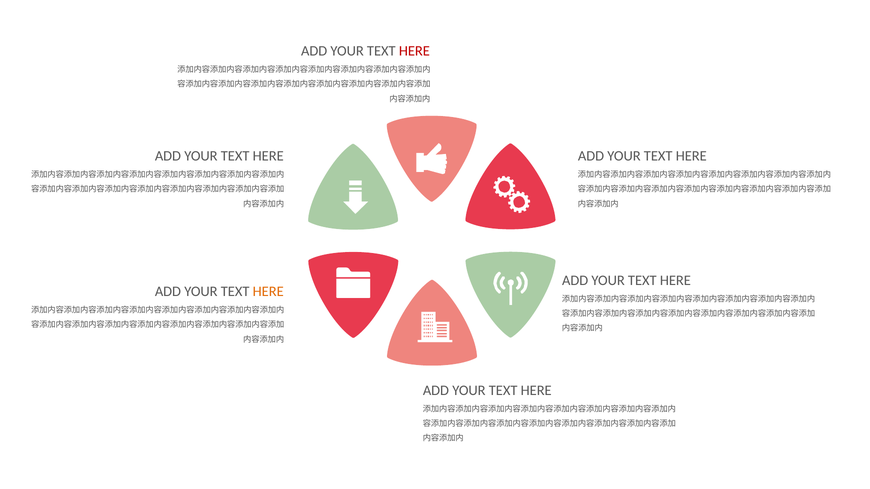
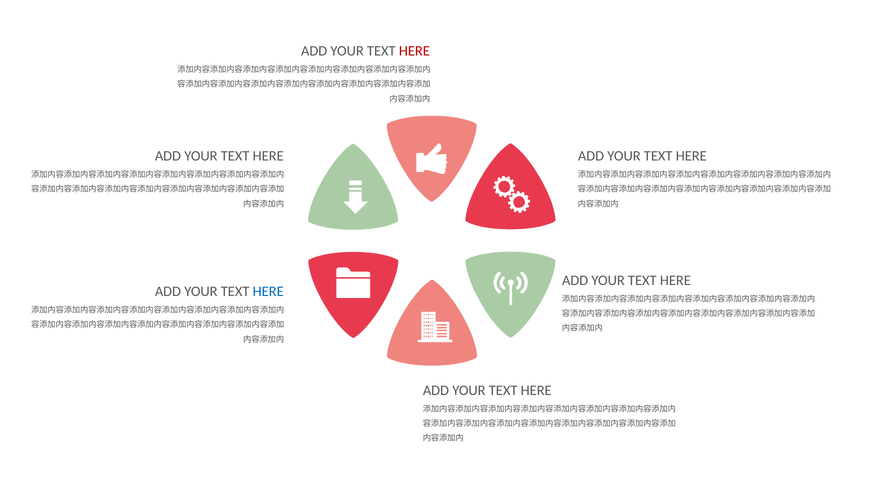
HERE colour: orange -> blue (268, 292)
